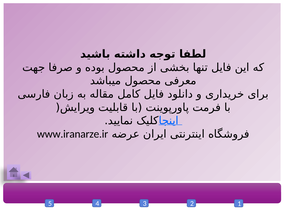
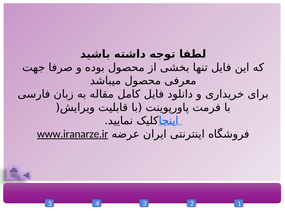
www.iranarze.ir underline: none -> present (73, 134)
